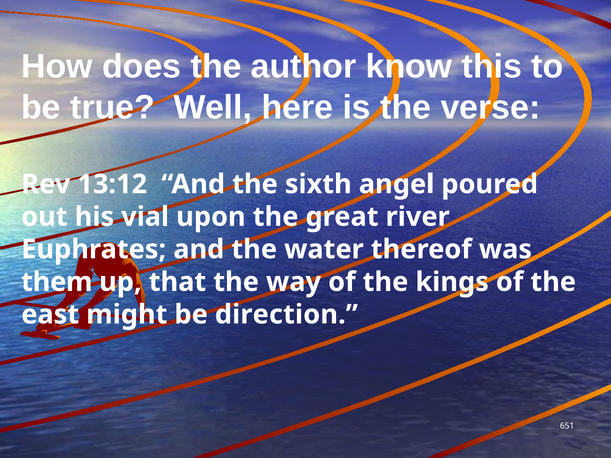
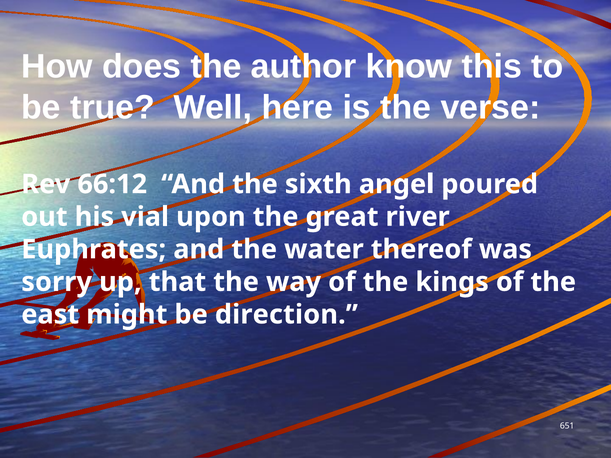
13:12: 13:12 -> 66:12 (112, 184)
them: them -> sorry (57, 282)
